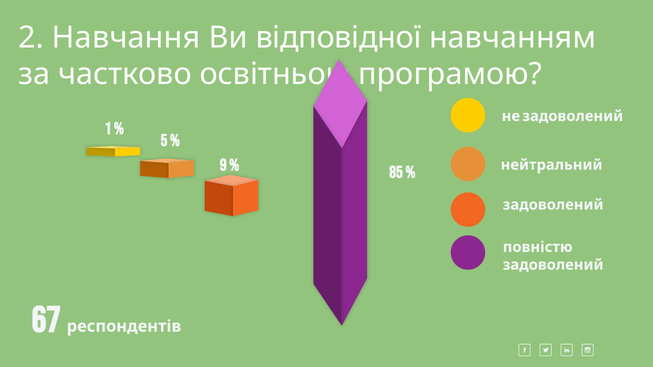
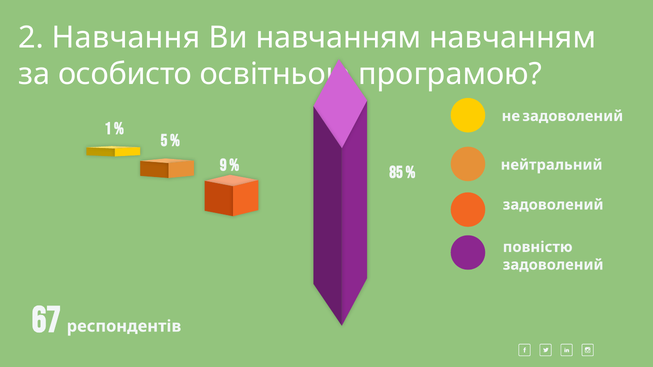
Ви відповідної: відповідної -> навчанням (338, 38)
частково: частково -> особисто (125, 74)
